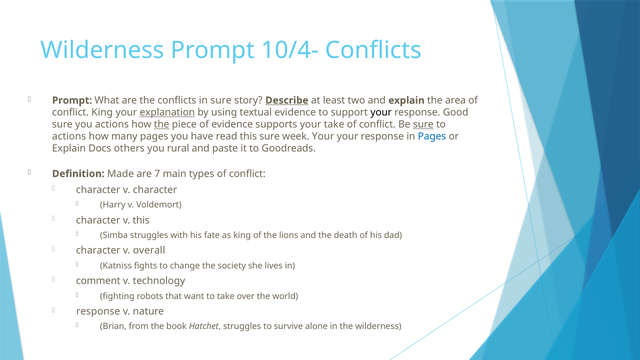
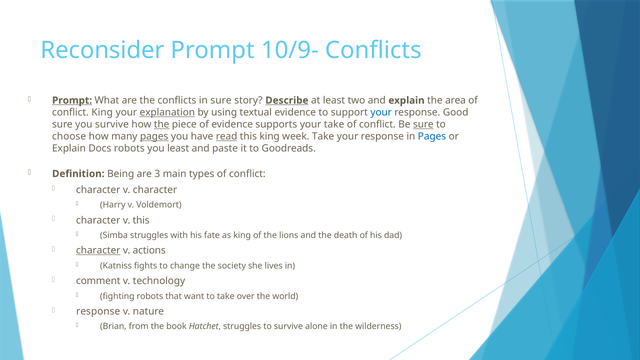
Wilderness: Wilderness -> Reconsider (102, 50)
10/4-: 10/4- -> 10/9- (290, 50)
Prompt underline: none -> present (72, 100)
your colour: black -> blue (381, 112)
you actions: actions -> survive (112, 124)
actions: actions -> choose (69, 136)
pages underline: none -> present (154, 136)
read underline: none -> present (227, 136)
this sure: sure -> king (270, 136)
week Your: Your -> Take (323, 136)
Docs others: others -> robots (129, 148)
you rural: rural -> least (178, 148)
Made: Made -> Being (121, 174)
7: 7 -> 3 (157, 174)
character underline: none -> present (98, 251)
overall: overall -> actions (149, 251)
